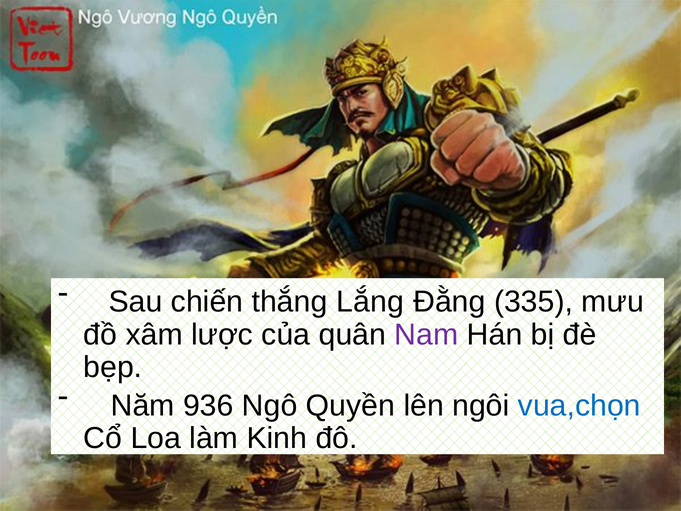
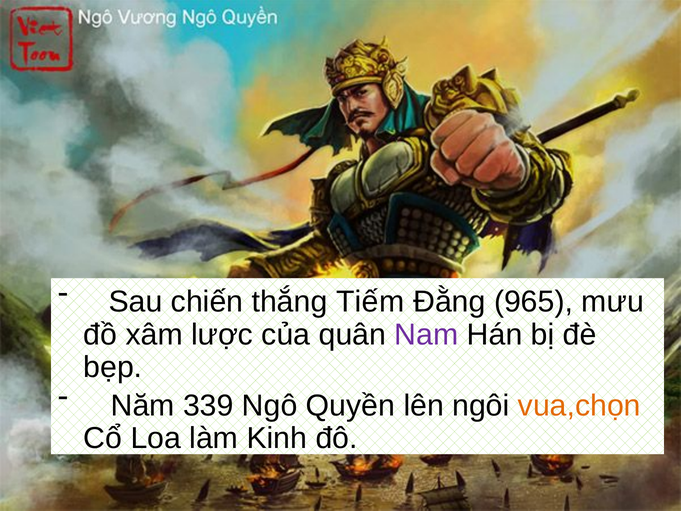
Lắng: Lắng -> Tiếm (370, 302)
335: 335 -> 965 (534, 302)
936: 936 -> 339 (208, 405)
vua,chọn colour: blue -> orange (579, 405)
